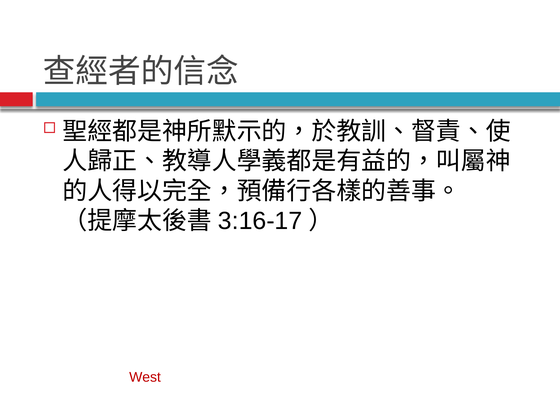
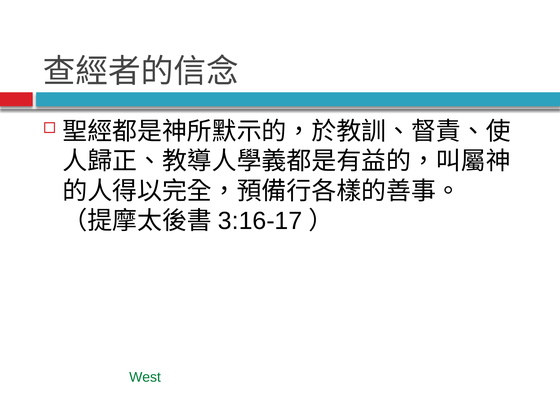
West colour: red -> green (145, 377)
